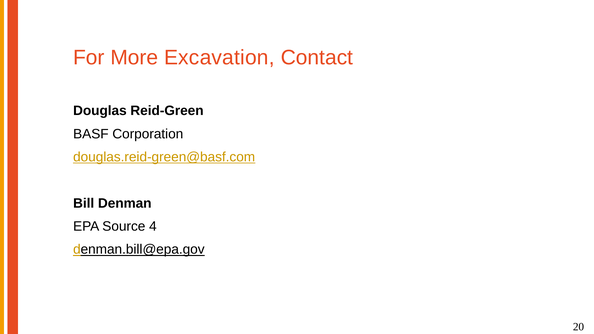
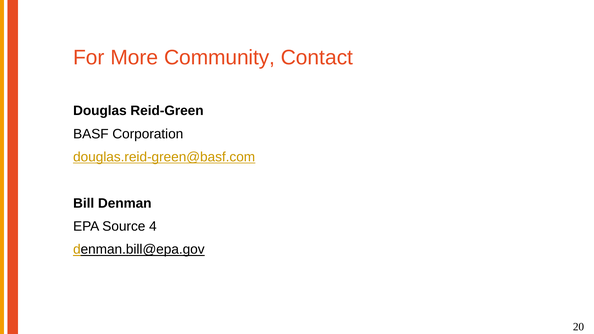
Excavation: Excavation -> Community (220, 58)
